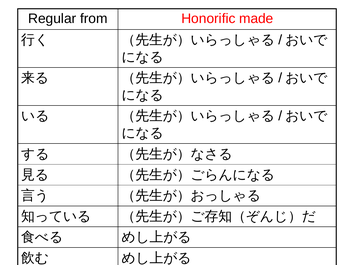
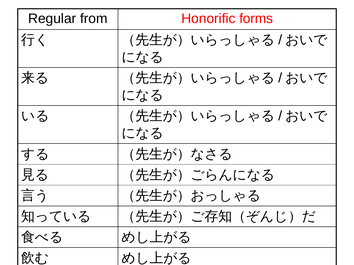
made: made -> forms (256, 19)
